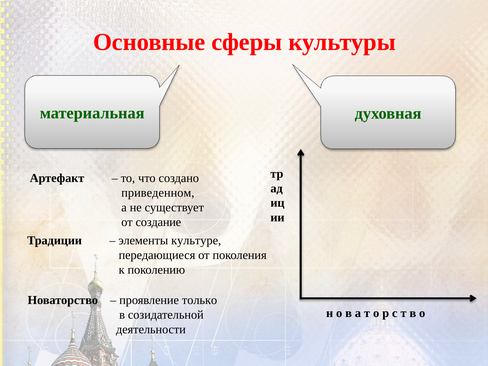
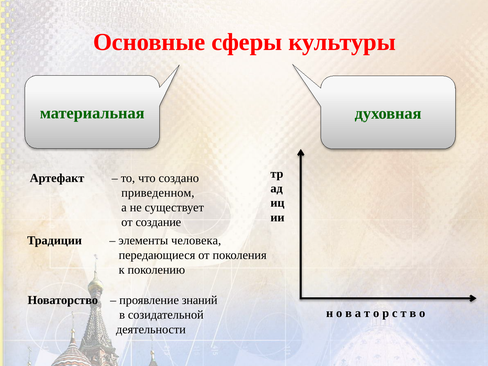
культуре: культуре -> человека (196, 241)
только: только -> знаний (200, 300)
